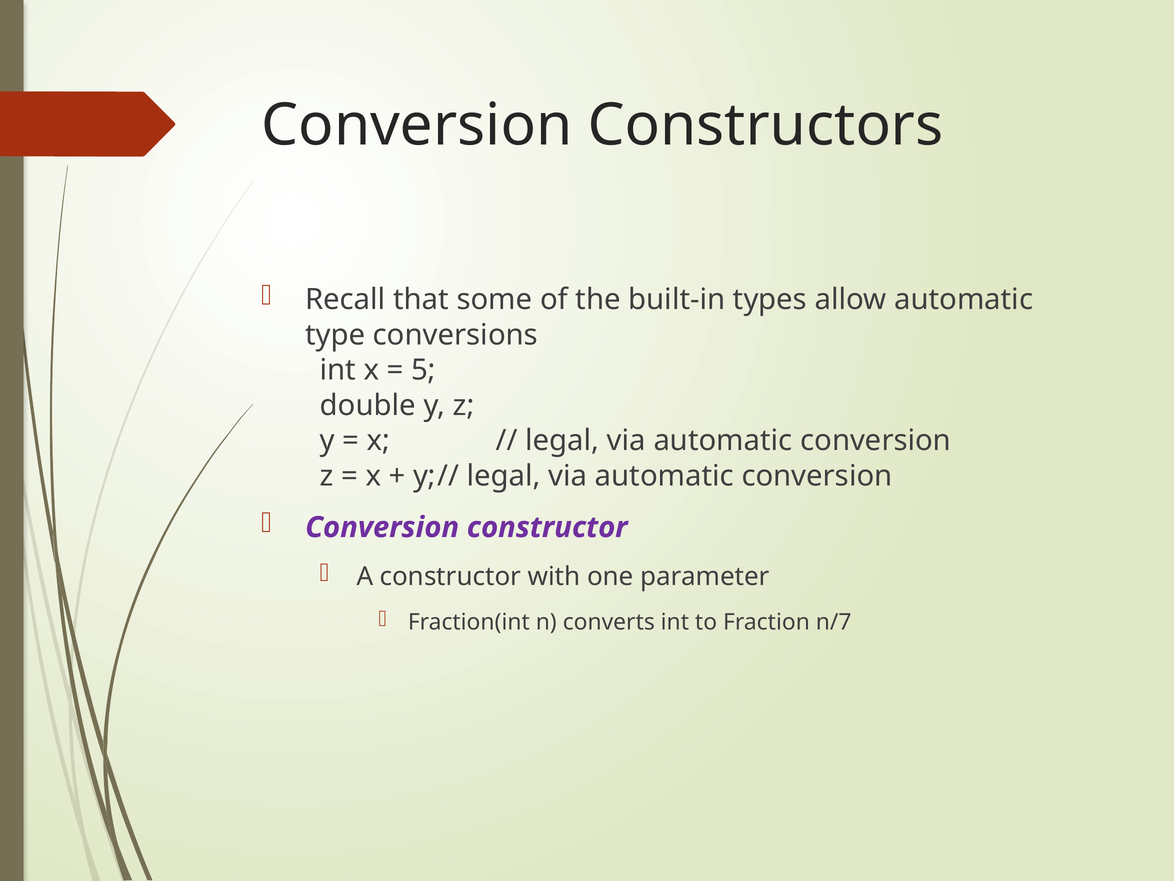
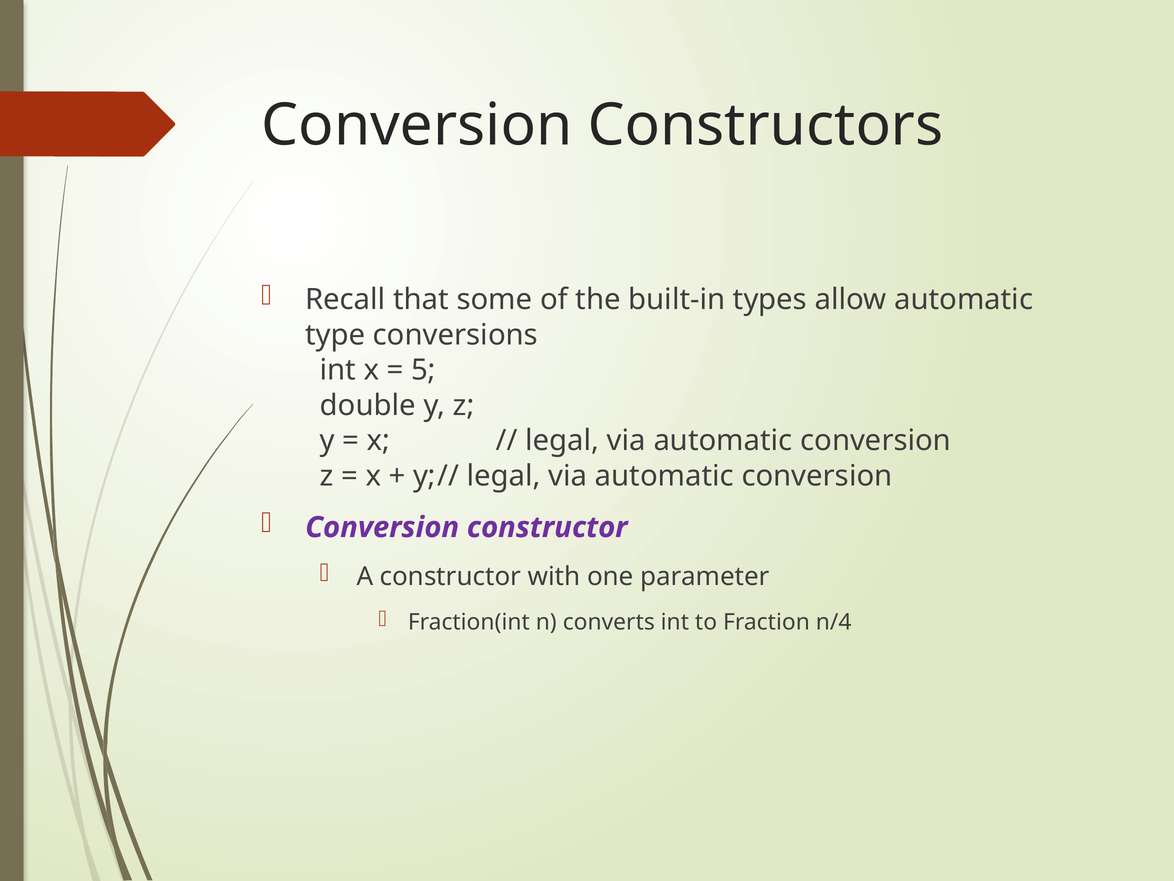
n/7: n/7 -> n/4 (834, 622)
